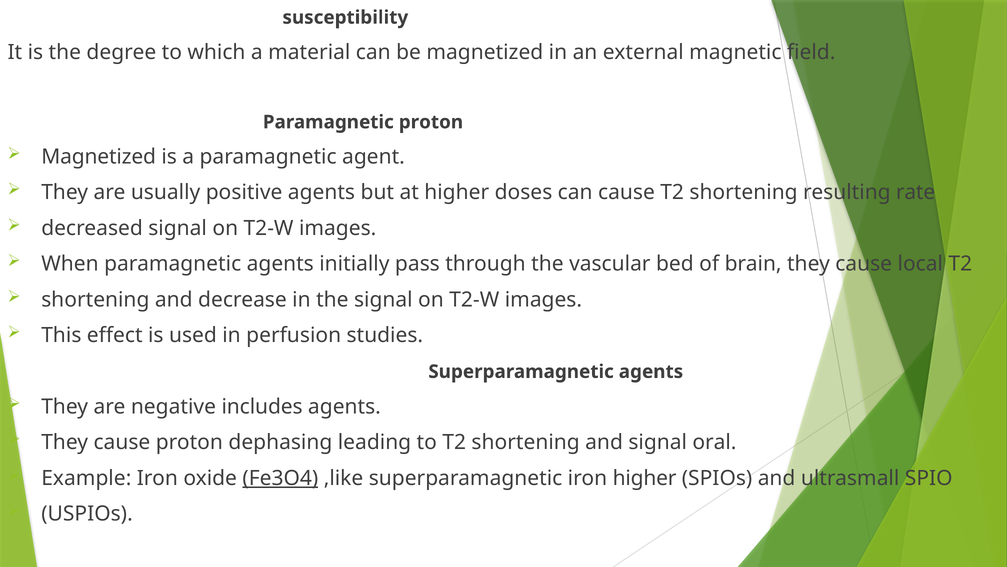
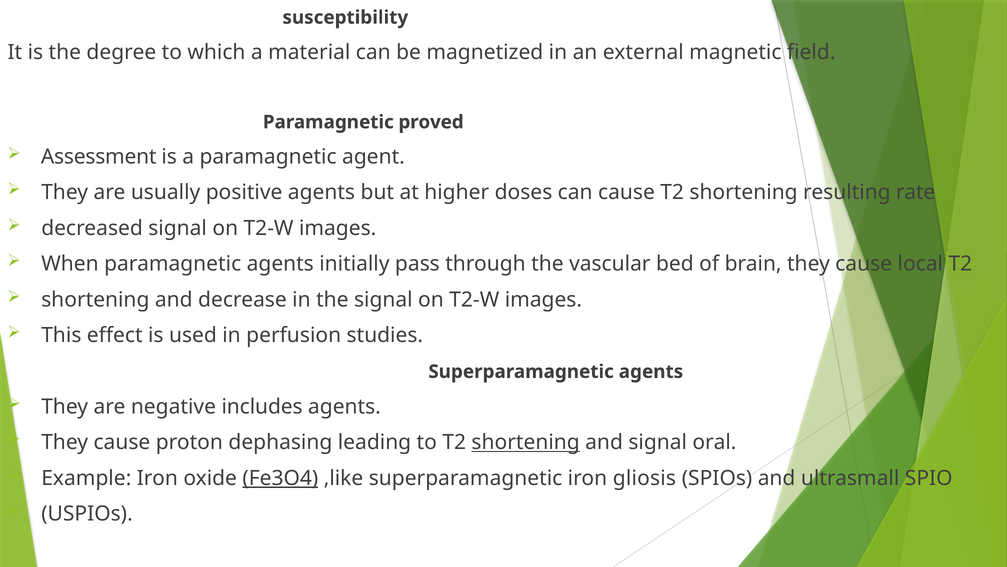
Paramagnetic proton: proton -> proved (431, 122)
Magnetized: Magnetized -> Assessment (99, 157)
shortening underline: none -> present (526, 442)
iron higher: higher -> gliosis (644, 478)
